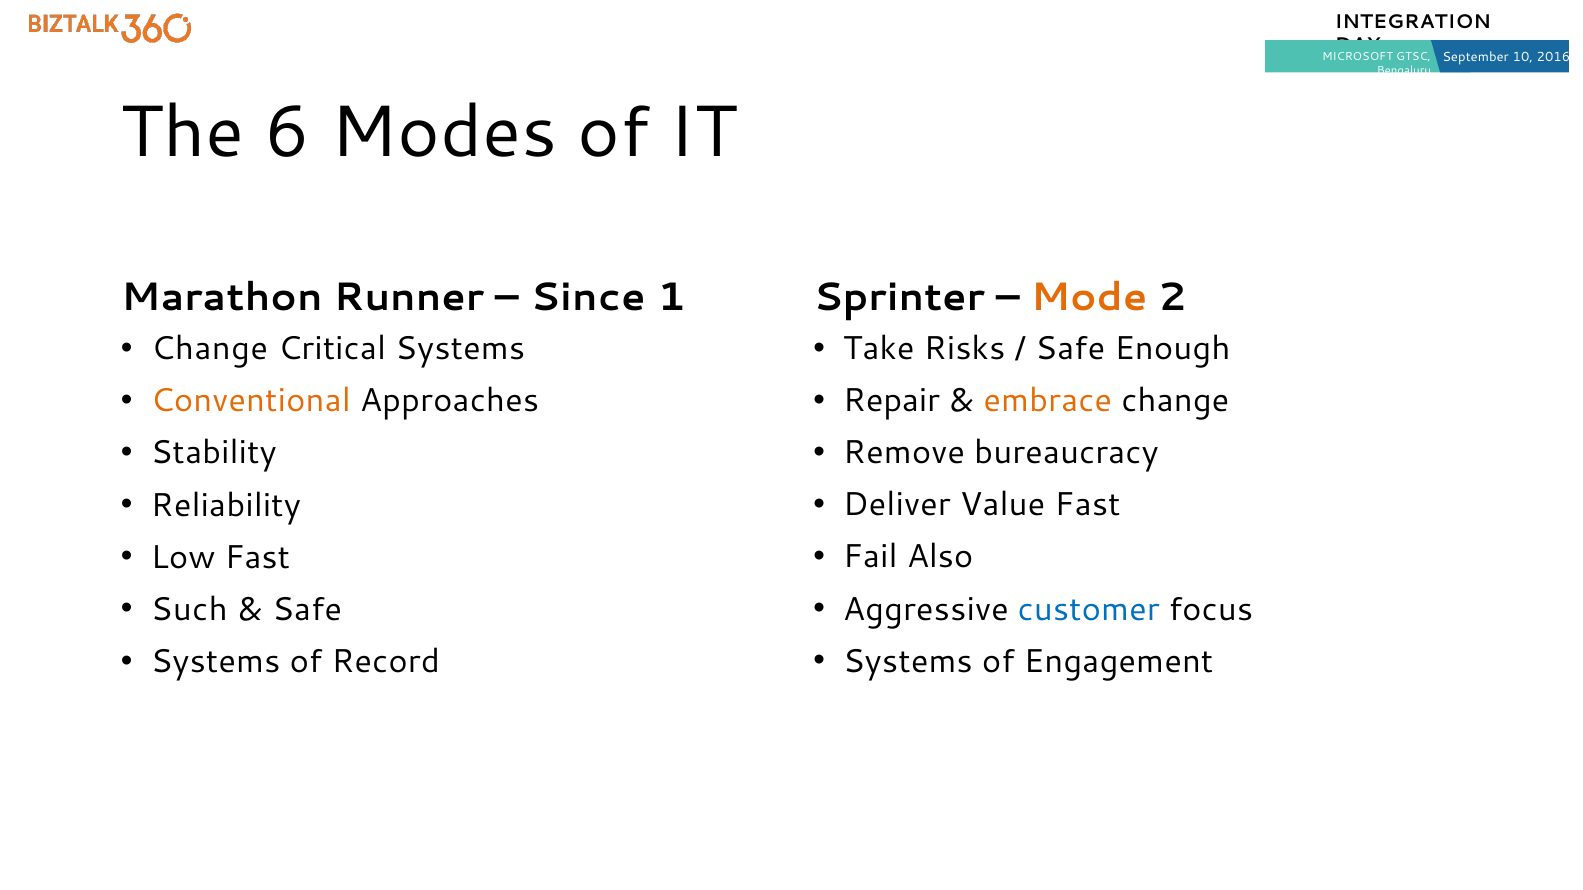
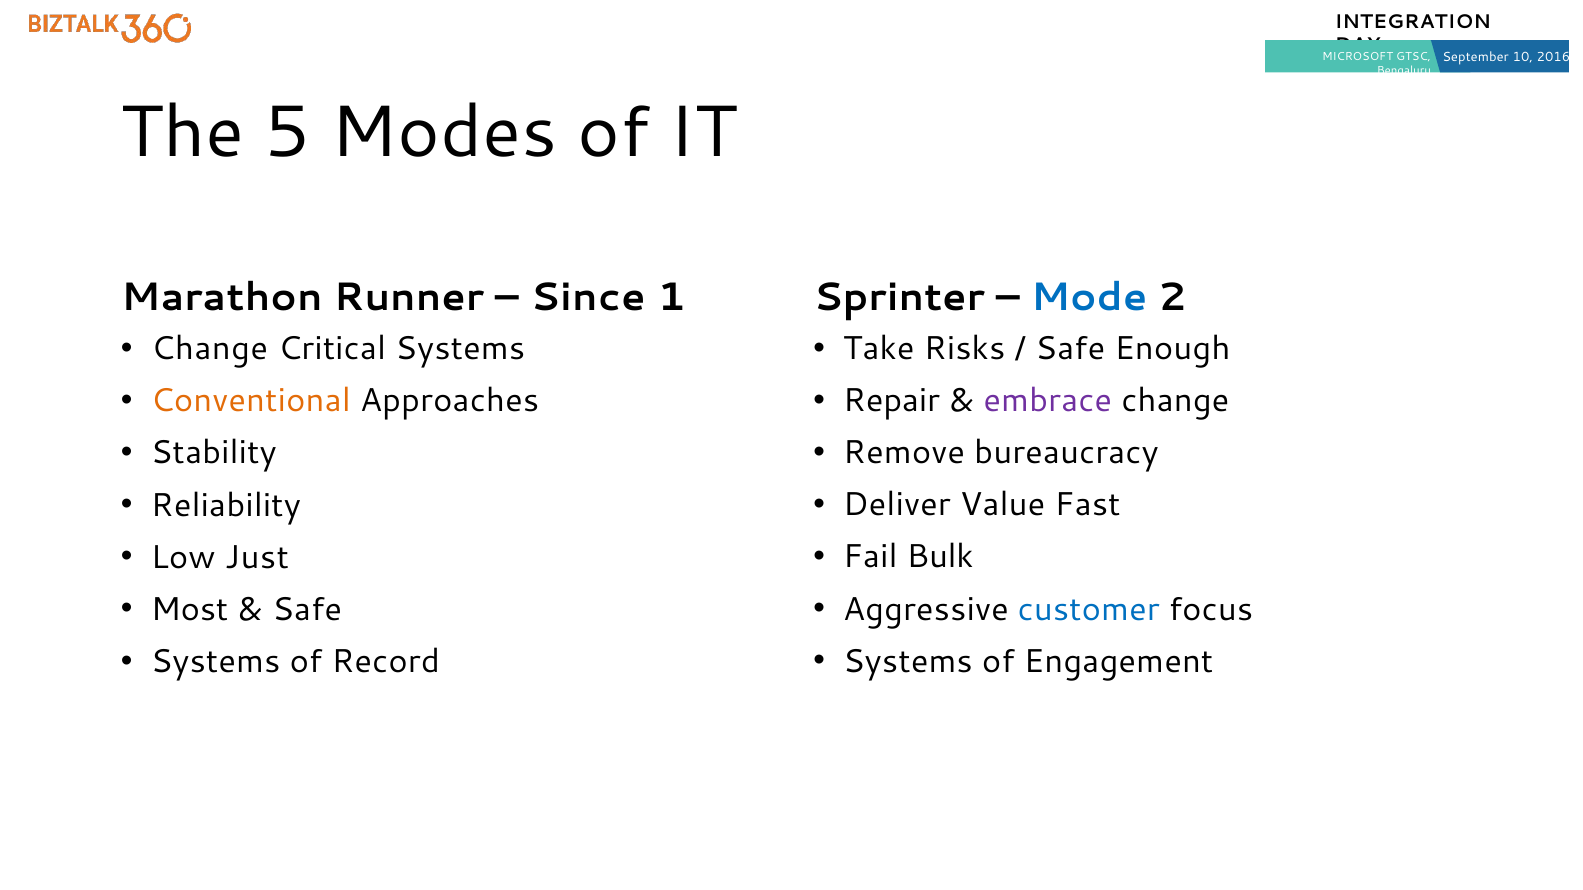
6: 6 -> 5 (288, 133)
Mode colour: orange -> blue (1089, 298)
embrace colour: orange -> purple (1048, 401)
Also: Also -> Bulk (940, 557)
Low Fast: Fast -> Just (257, 558)
Such: Such -> Most (190, 610)
